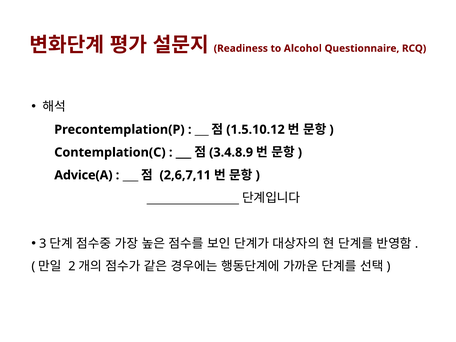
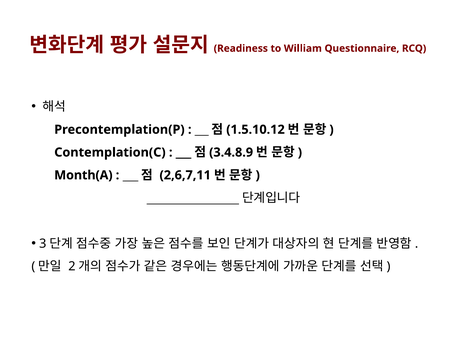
Alcohol: Alcohol -> William (303, 48)
Advice(A: Advice(A -> Month(A (83, 175)
